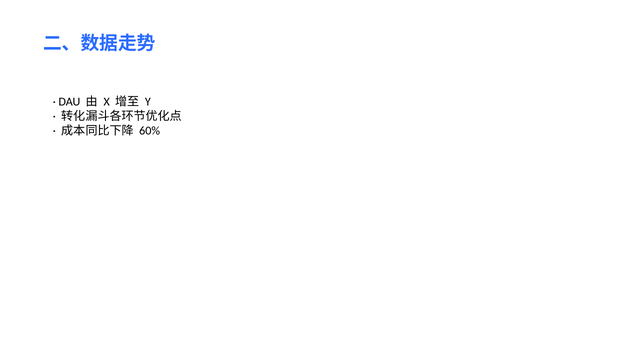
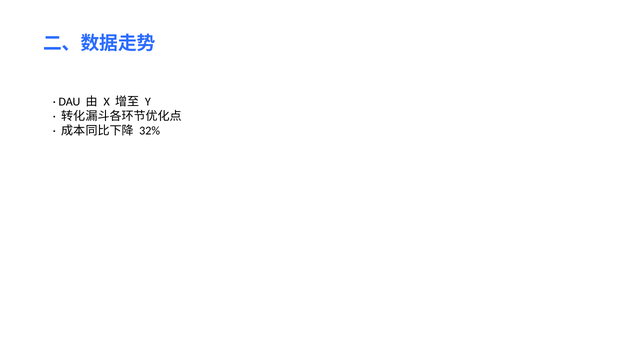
60%: 60% -> 32% (150, 131)
